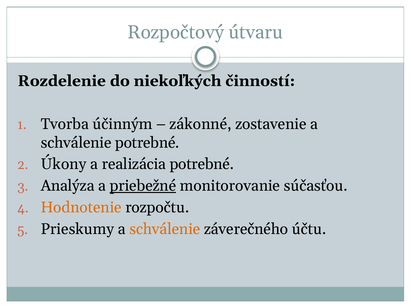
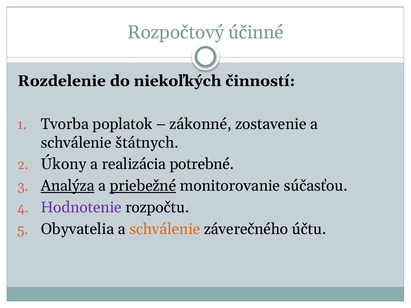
útvaru: útvaru -> účinné (256, 32)
účinným: účinným -> poplatok (123, 124)
schválenie potrebné: potrebné -> štátnych (147, 143)
Analýza underline: none -> present (68, 186)
Hodnotenie colour: orange -> purple (81, 208)
Prieskumy: Prieskumy -> Obyvatelia (77, 229)
